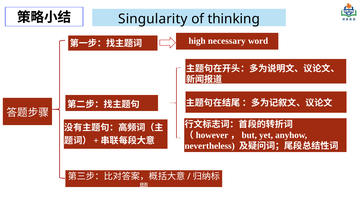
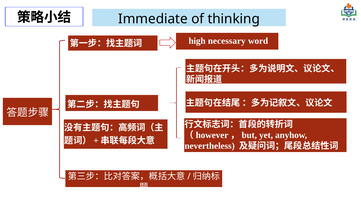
Singularity: Singularity -> Immediate (153, 19)
